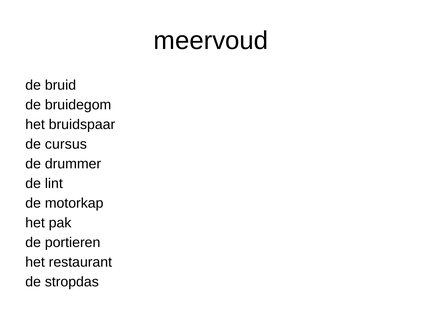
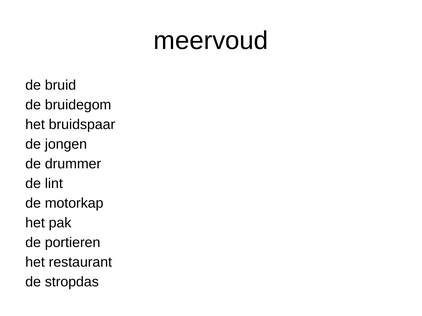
cursus: cursus -> jongen (66, 144)
